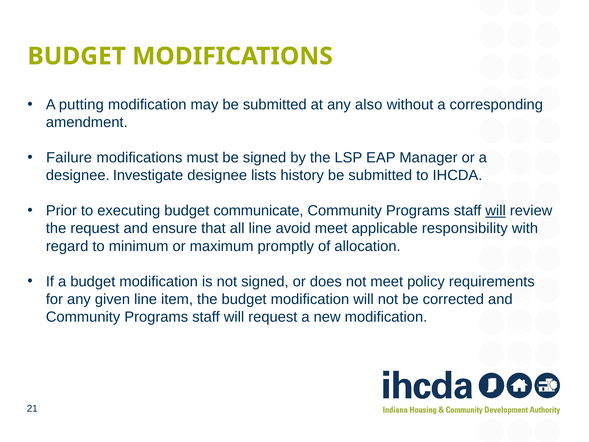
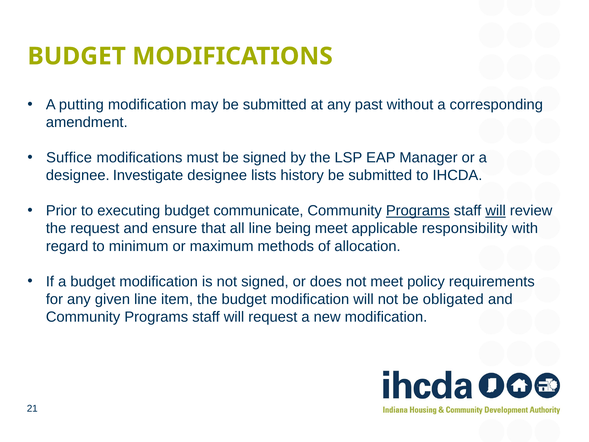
also: also -> past (369, 105)
Failure: Failure -> Suffice (69, 158)
Programs underline: none -> present (418, 211)
avoid: avoid -> being (293, 228)
promptly: promptly -> methods (286, 246)
corrected: corrected -> obligated (453, 299)
